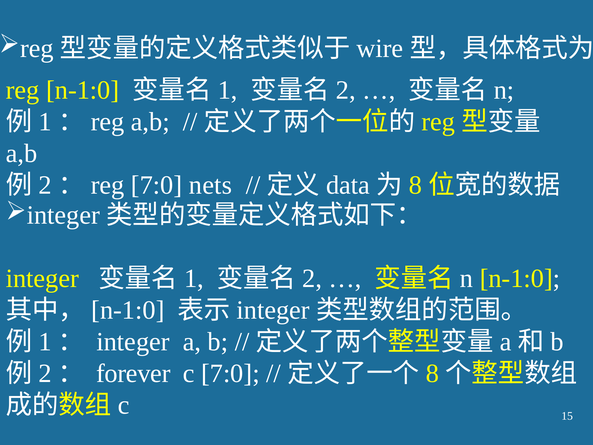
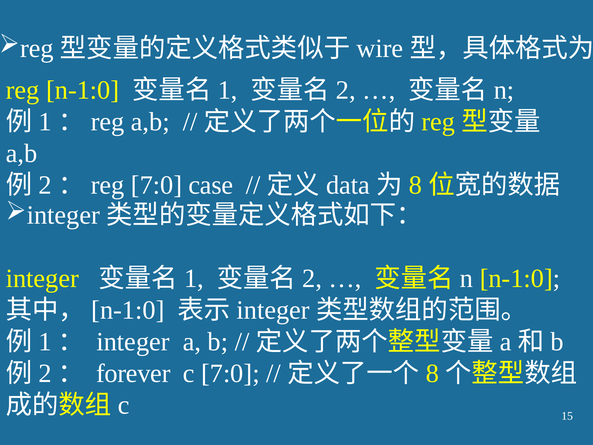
nets: nets -> case (211, 185)
